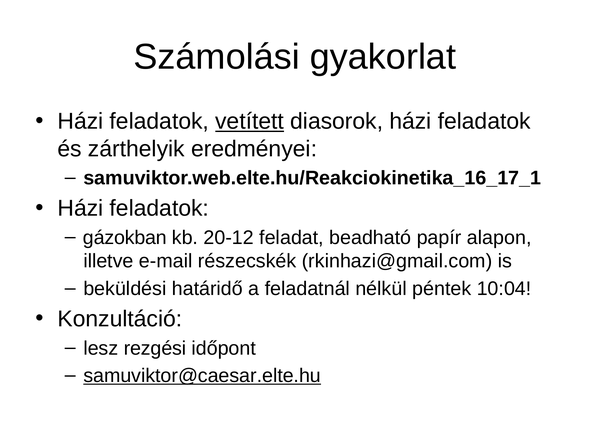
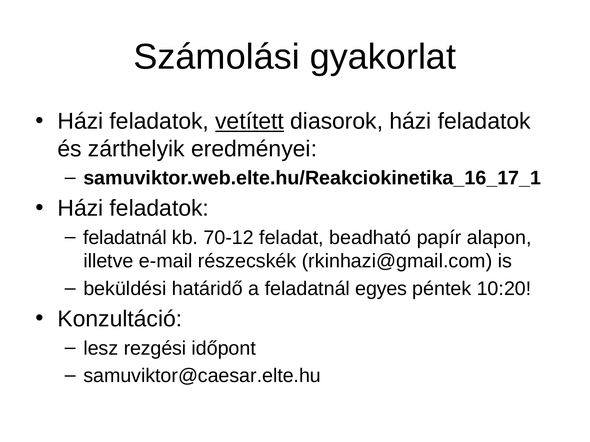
gázokban: gázokban -> feladatnál (125, 238)
20-12: 20-12 -> 70-12 (229, 238)
nélkül: nélkül -> egyes (381, 289)
10:04: 10:04 -> 10:20 (504, 289)
samuviktor@caesar.elte.hu underline: present -> none (202, 376)
